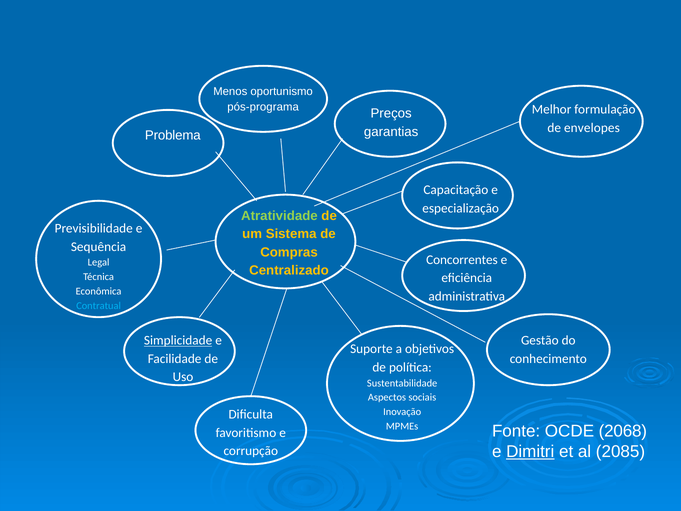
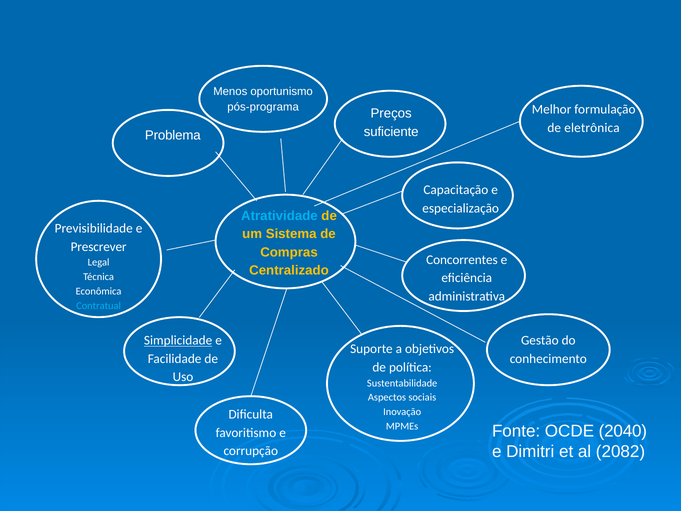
envelopes: envelopes -> eletrônica (592, 128)
garantias: garantias -> suficiente (391, 132)
Atratividade colour: light green -> light blue (279, 216)
Sequência: Sequência -> Prescrever (99, 247)
2068: 2068 -> 2040 (623, 431)
Dimitri underline: present -> none (530, 451)
2085: 2085 -> 2082 (620, 451)
